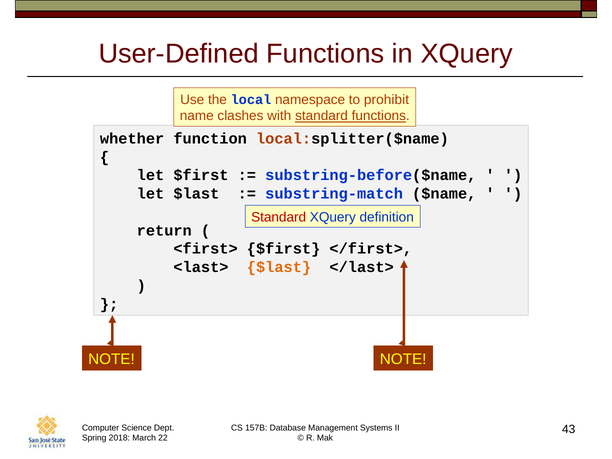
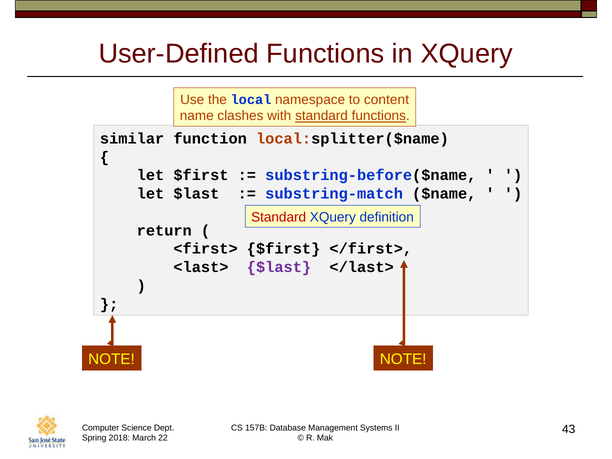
prohibit: prohibit -> content (386, 100)
whether: whether -> similar (132, 139)
$last colour: orange -> purple (279, 267)
